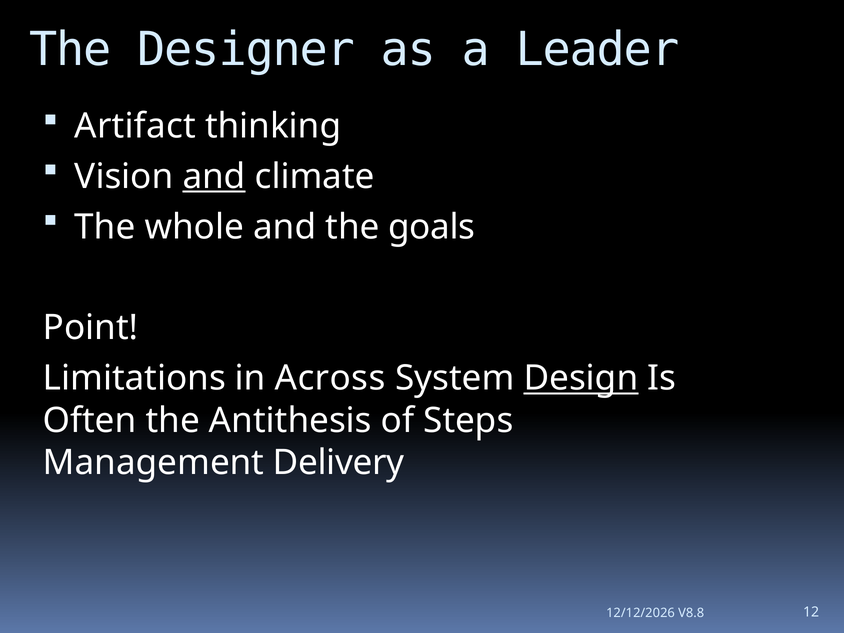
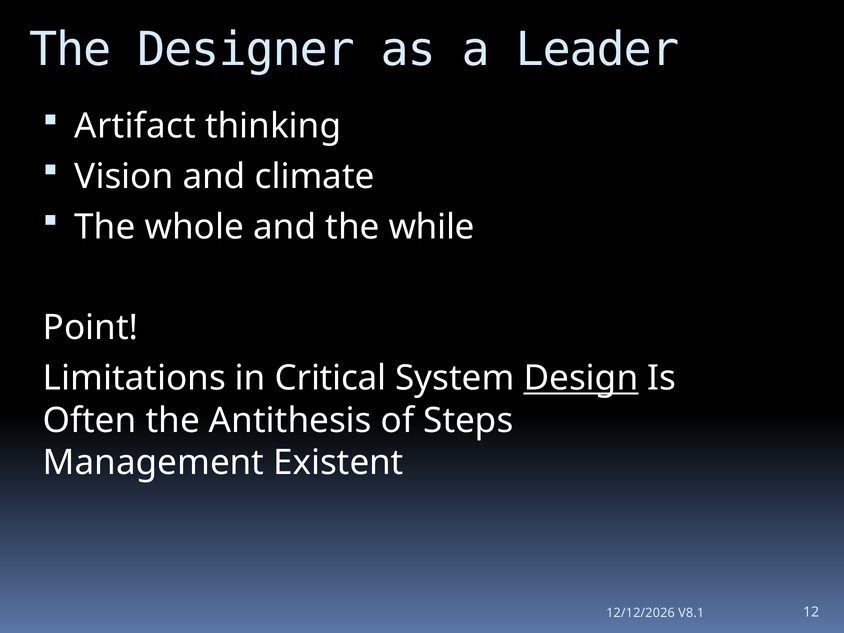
and underline: present -> none (214, 177)
goals: goals -> while (432, 227)
Across: Across -> Critical (331, 378)
Delivery: Delivery -> Existent (338, 463)
V8.8: V8.8 -> V8.1 (691, 613)
